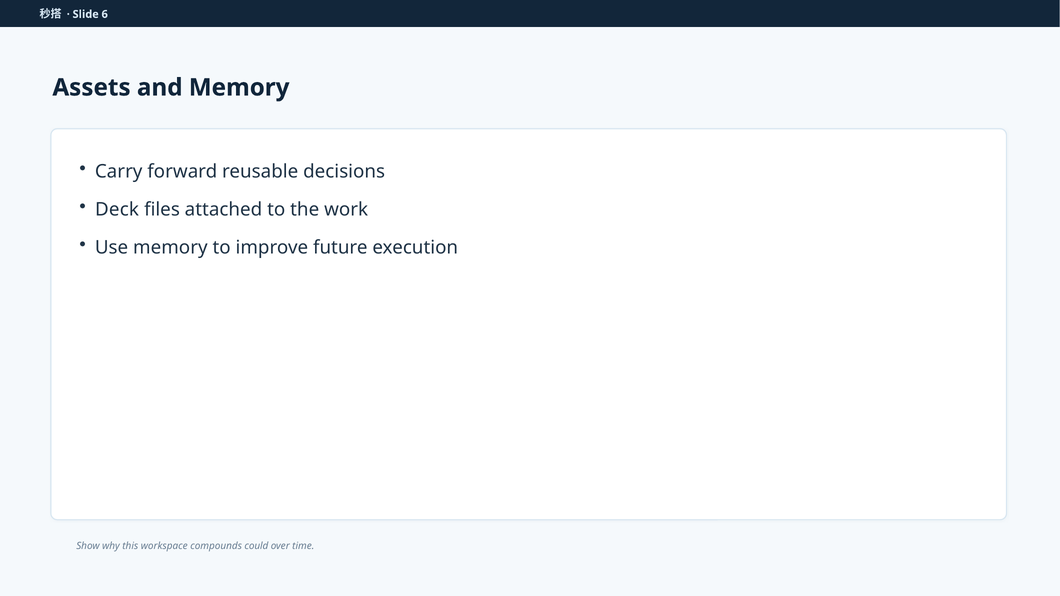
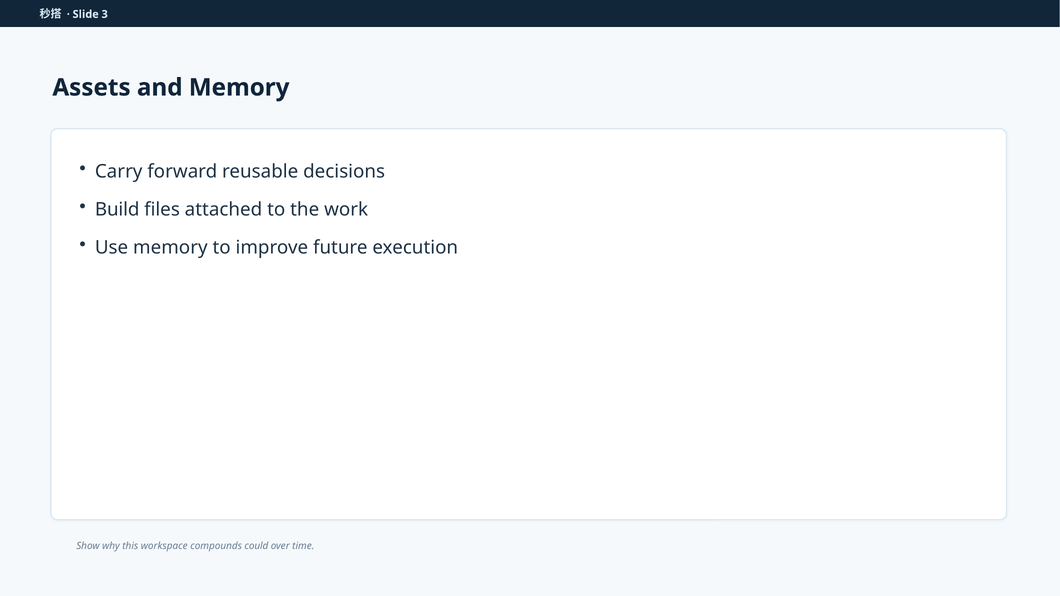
6: 6 -> 3 (105, 14)
Deck: Deck -> Build (117, 210)
